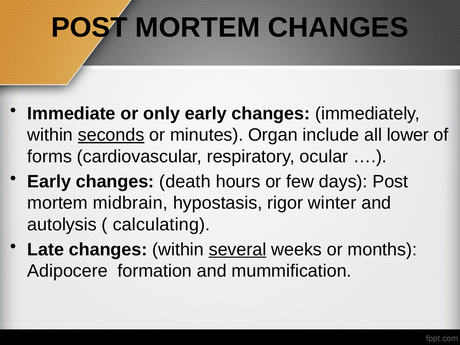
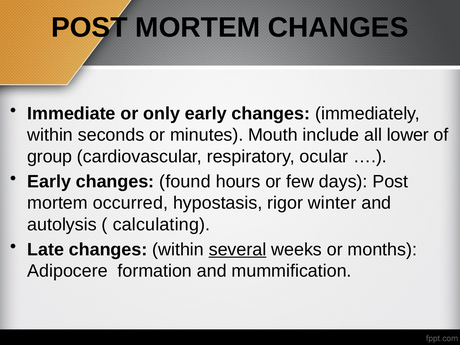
seconds underline: present -> none (111, 135)
Organ: Organ -> Mouth (273, 135)
forms: forms -> group (50, 156)
death: death -> found (185, 182)
midbrain: midbrain -> occurred (130, 203)
